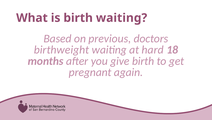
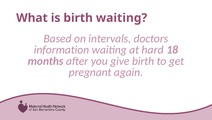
previous: previous -> intervals (110, 38)
birthweight: birthweight -> information (62, 50)
